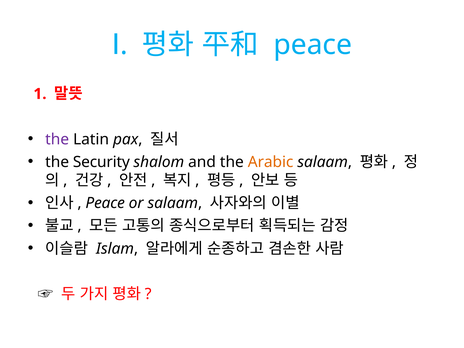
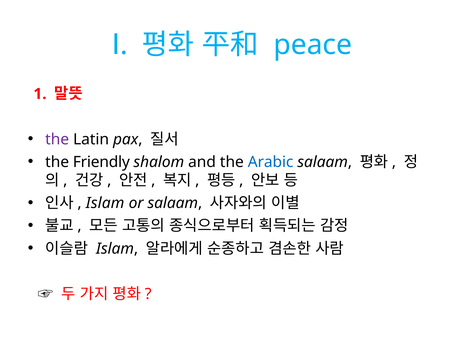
Security: Security -> Friendly (101, 162)
Arabic colour: orange -> blue (271, 162)
Peace: Peace -> Islam (105, 203)
